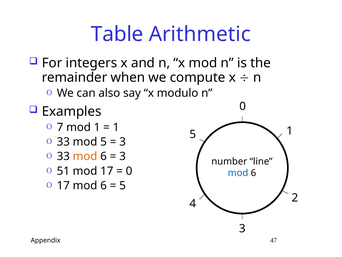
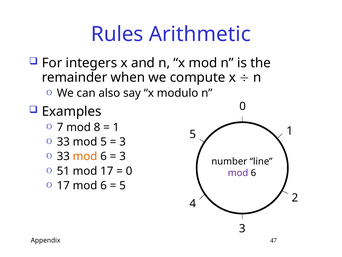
Table: Table -> Rules (117, 34)
mod 1: 1 -> 8 (97, 127)
mod colour: blue -> purple (238, 173)
